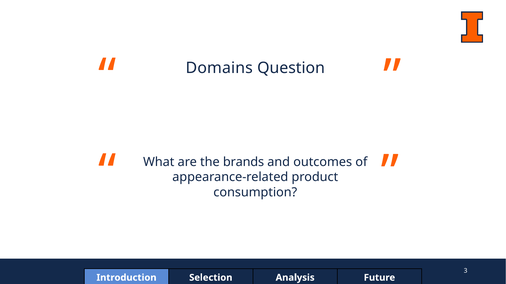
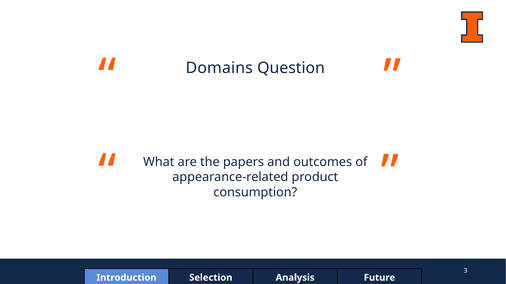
brands: brands -> papers (243, 162)
